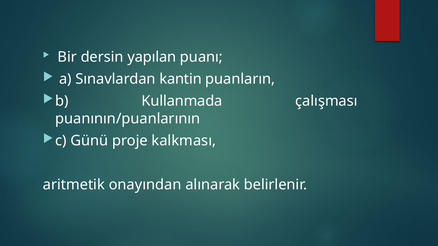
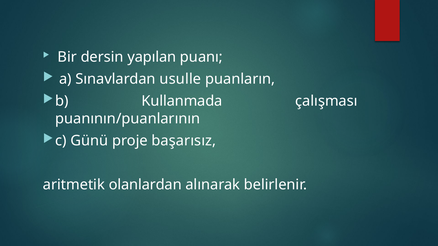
kantin: kantin -> usulle (180, 79)
kalkması: kalkması -> başarısız (184, 141)
onayından: onayından -> olanlardan (145, 185)
